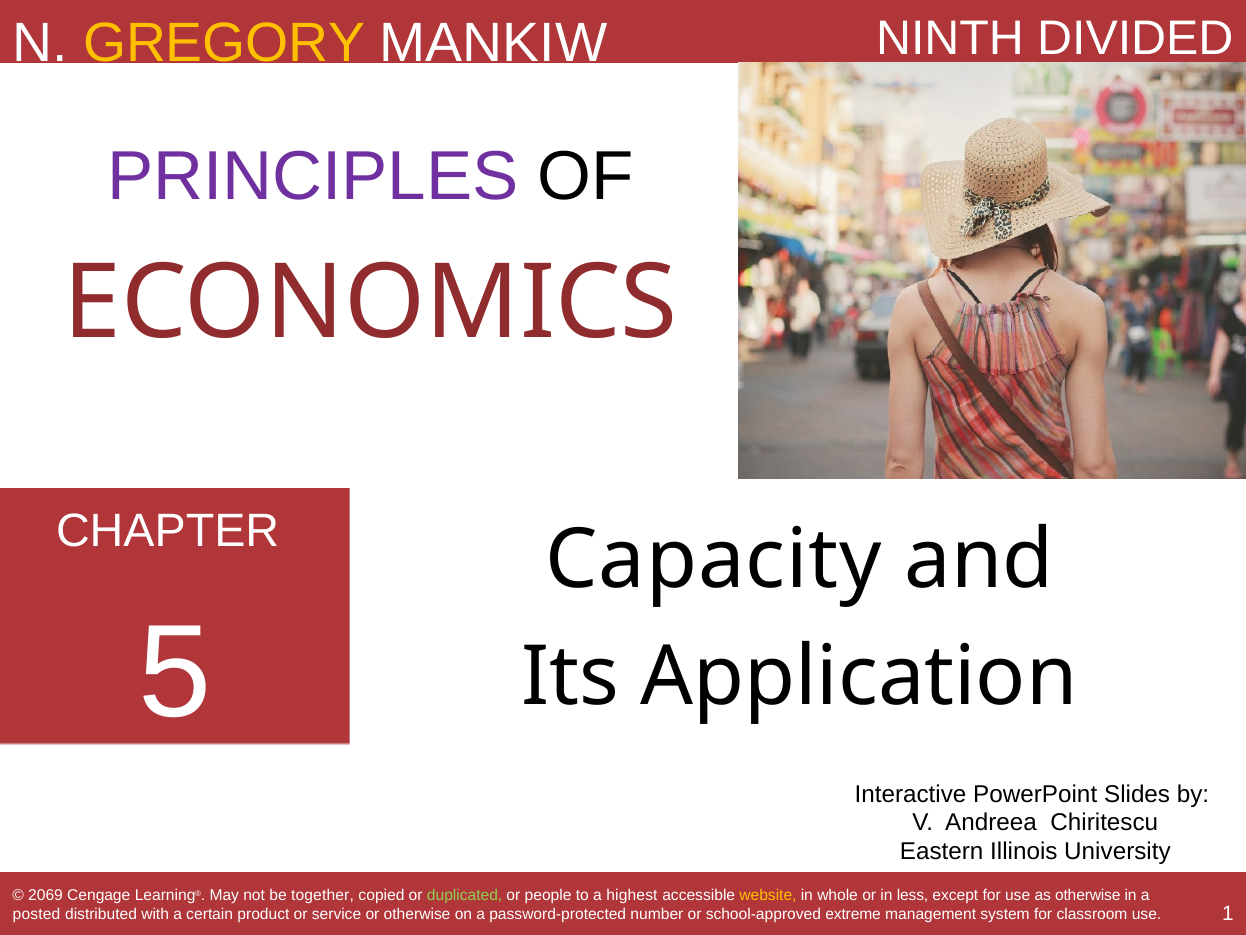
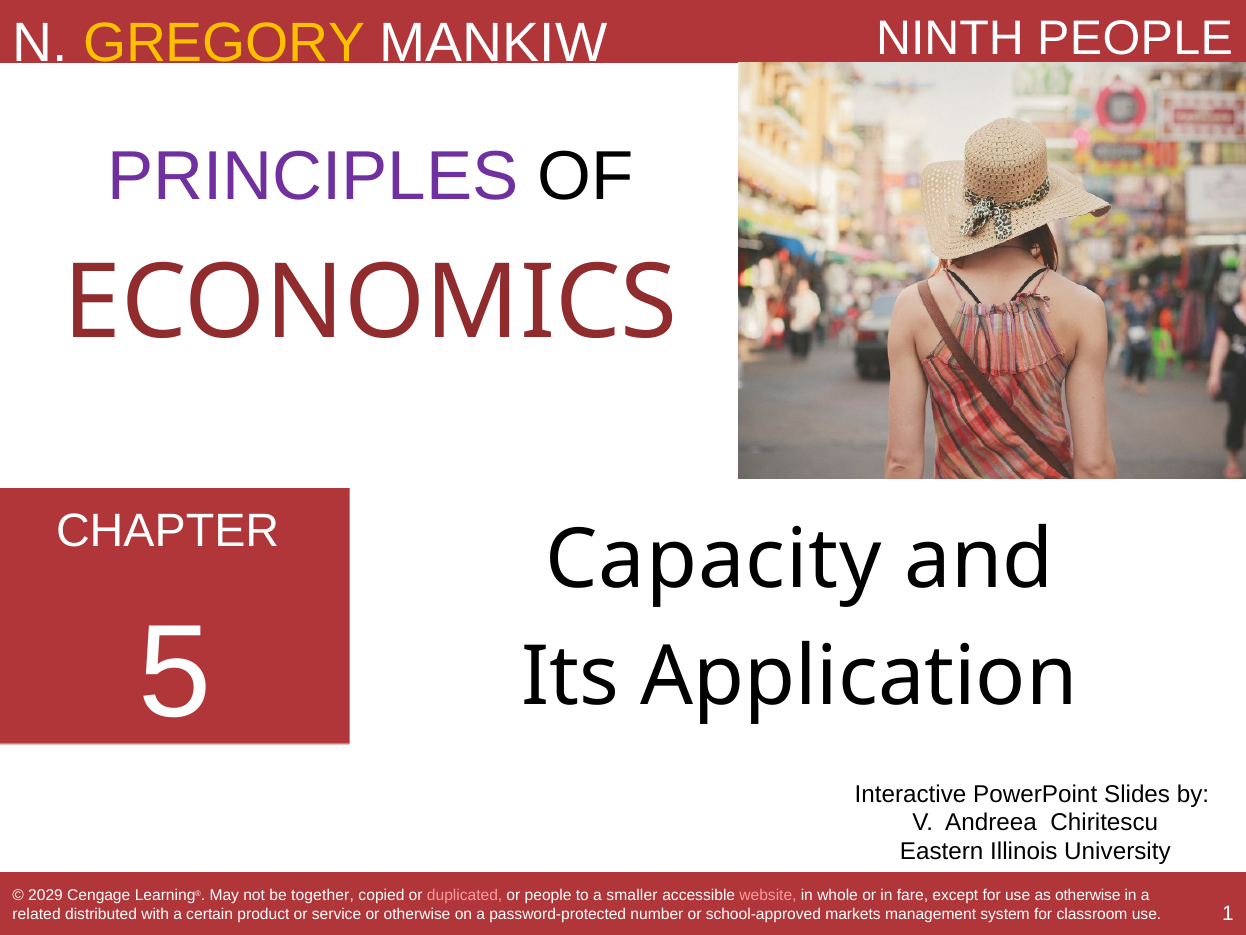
NINTH DIVIDED: DIVIDED -> PEOPLE (1135, 39)
2069: 2069 -> 2029 (46, 895)
duplicated colour: light green -> pink (465, 895)
highest: highest -> smaller (632, 895)
website colour: yellow -> pink (768, 895)
less: less -> fare (912, 895)
posted: posted -> related (37, 914)
extreme: extreme -> markets (853, 914)
